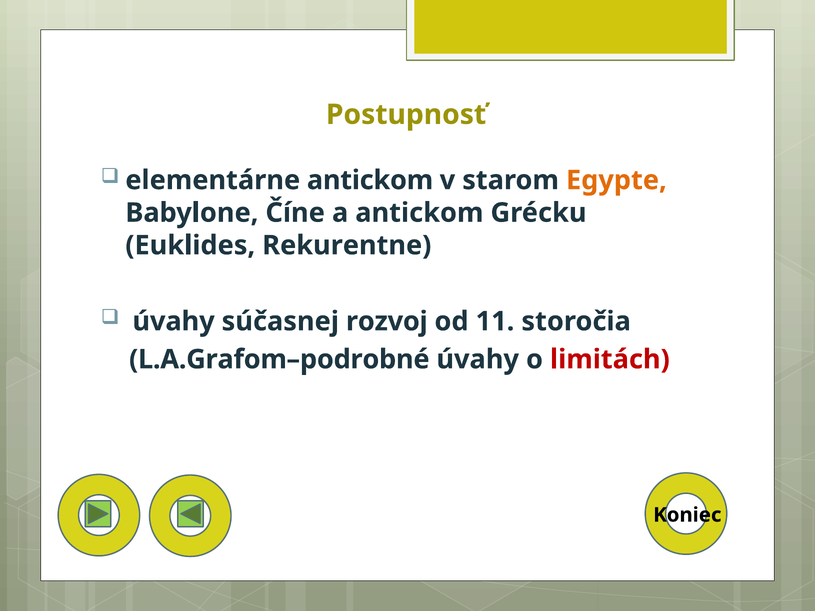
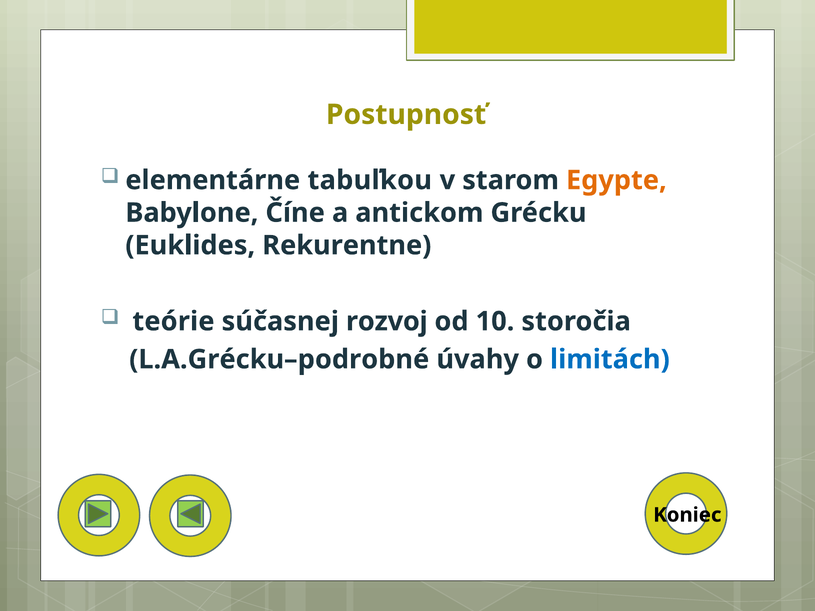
elementárne antickom: antickom -> tabuľkou (370, 180)
úvahy: úvahy -> teórie (173, 322)
11: 11 -> 10 (495, 322)
L.A.Grafom–podrobné: L.A.Grafom–podrobné -> L.A.Grécku–podrobné (279, 360)
limitách colour: red -> blue (610, 360)
